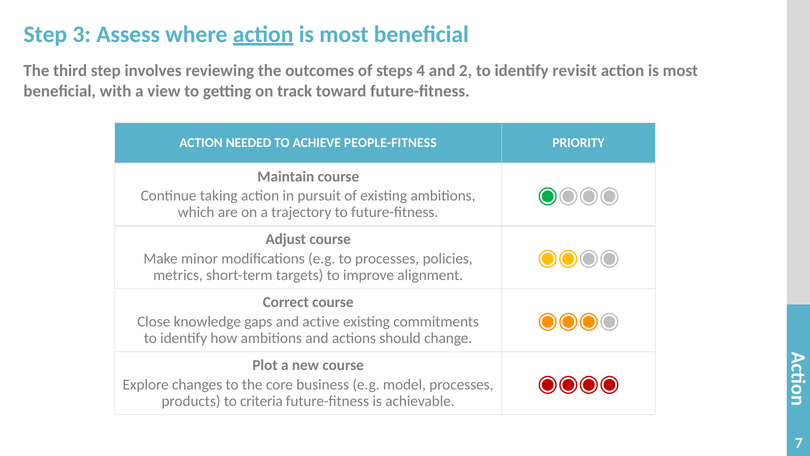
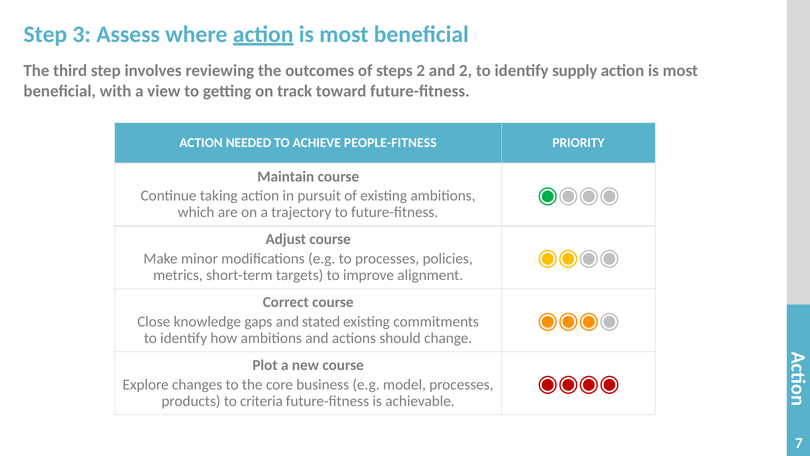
steps 4: 4 -> 2 (421, 71)
revisit: revisit -> supply (575, 71)
active: active -> stated (321, 321)
